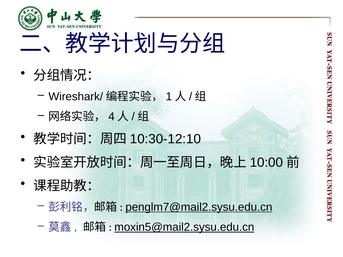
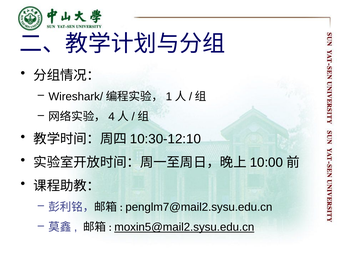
penglm7@mail2.sysu.edu.cn underline: present -> none (199, 207)
